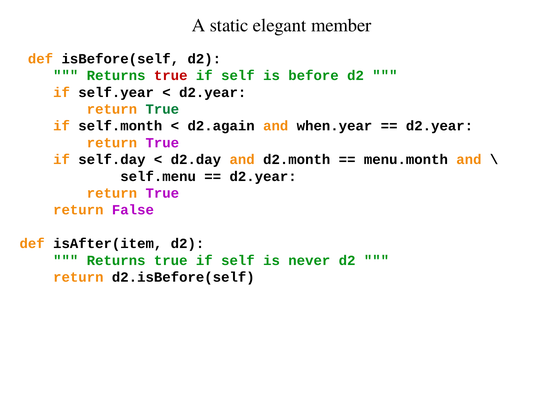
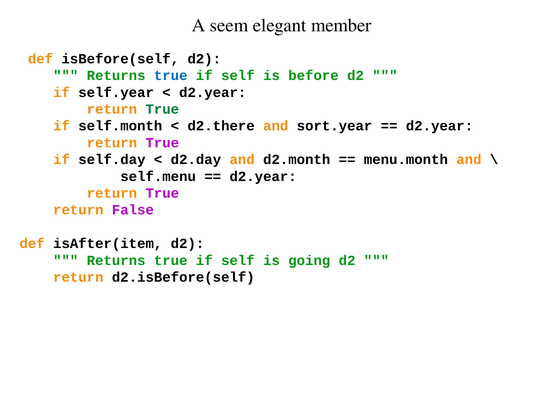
static: static -> seem (229, 25)
true colour: red -> blue (171, 76)
d2.again: d2.again -> d2.there (221, 126)
when.year: when.year -> sort.year (335, 126)
never: never -> going (309, 260)
